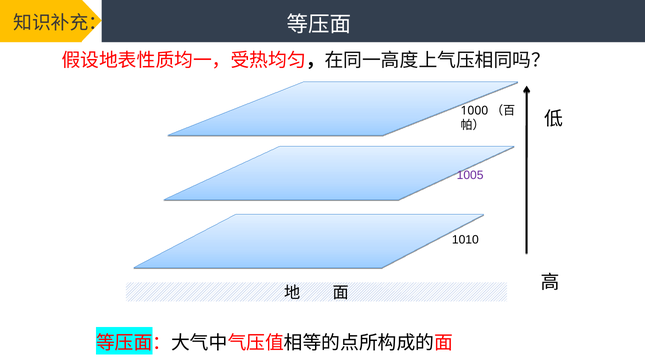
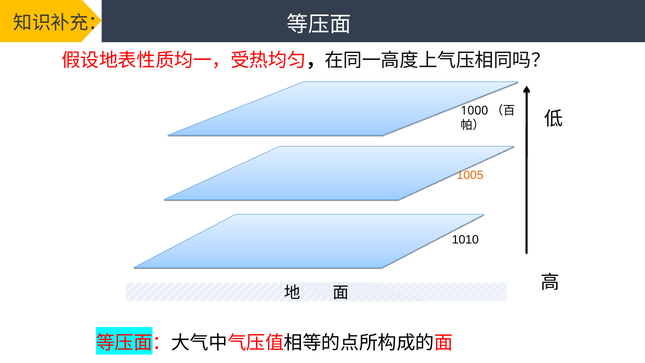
1005 colour: purple -> orange (470, 175)
